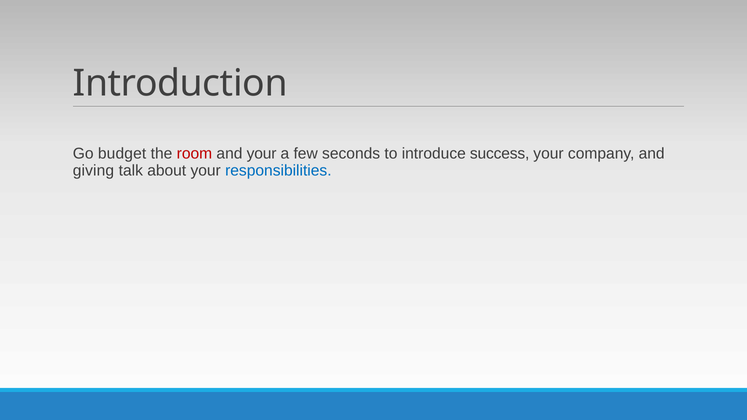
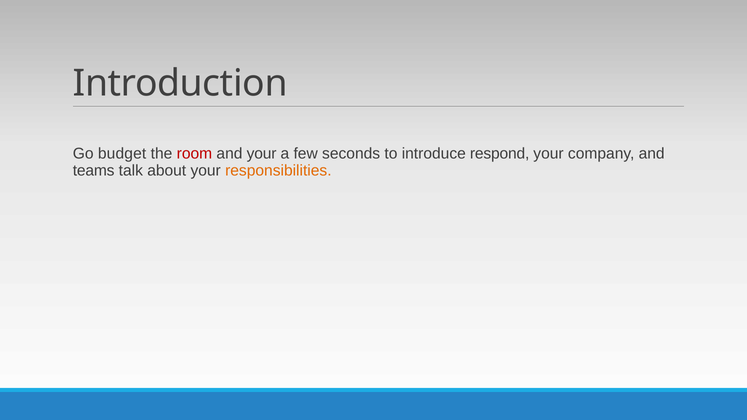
success: success -> respond (500, 154)
giving: giving -> teams (94, 171)
responsibilities colour: blue -> orange (278, 171)
